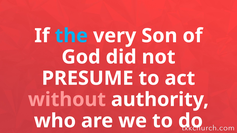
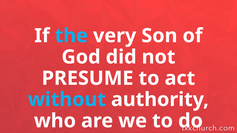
without colour: pink -> light blue (67, 100)
